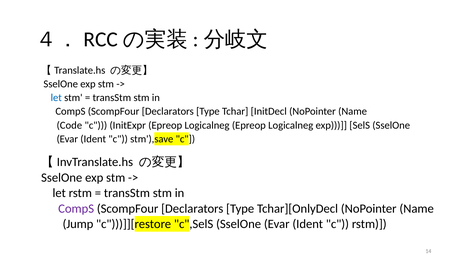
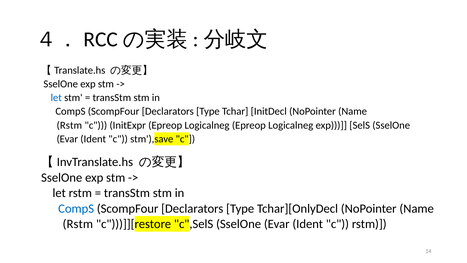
Code: Code -> Rstm (69, 125)
CompS colour: purple -> blue (76, 208)
Jump: Jump -> Rstm (78, 224)
